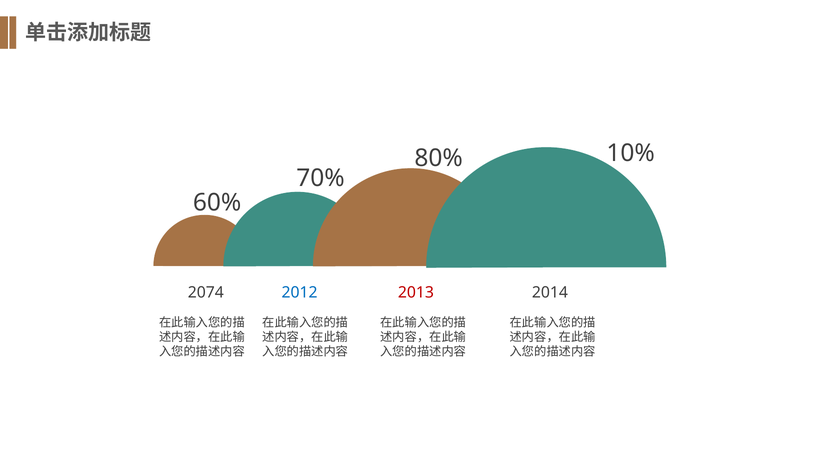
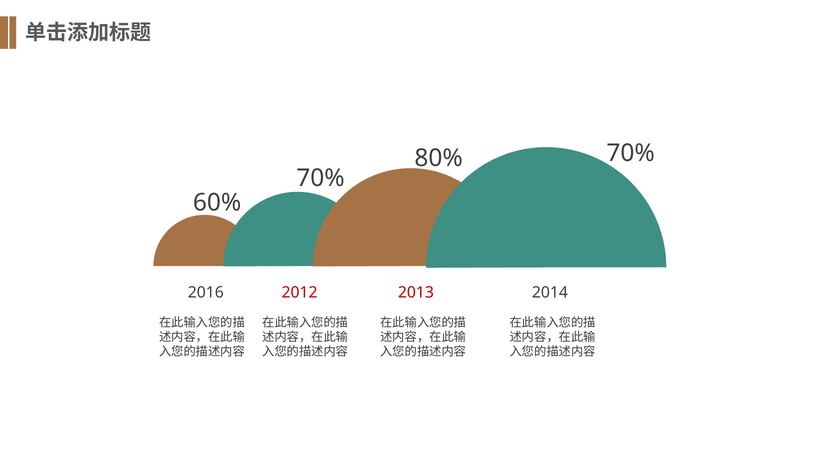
10%: 10% -> 70% (631, 153)
2074: 2074 -> 2016 (206, 292)
2012 colour: blue -> red (300, 292)
